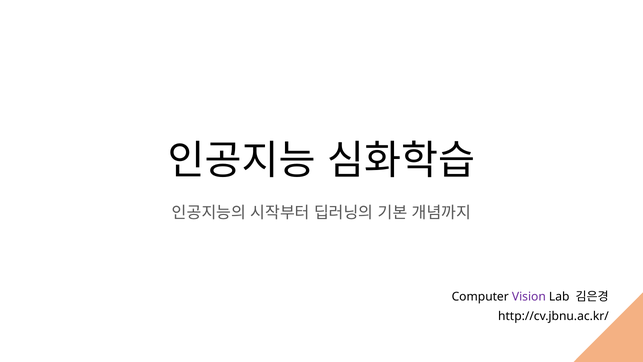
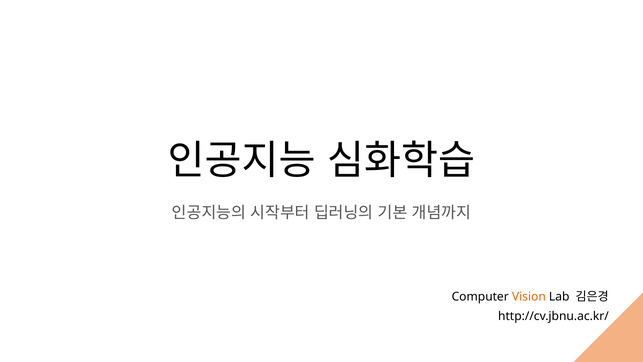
Vision colour: purple -> orange (529, 296)
